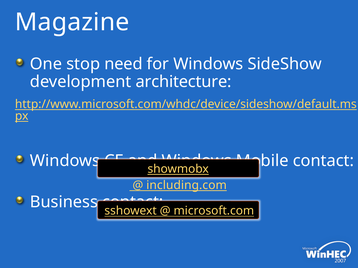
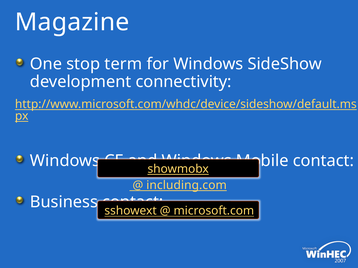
need: need -> term (123, 64)
architecture: architecture -> connectivity (184, 82)
